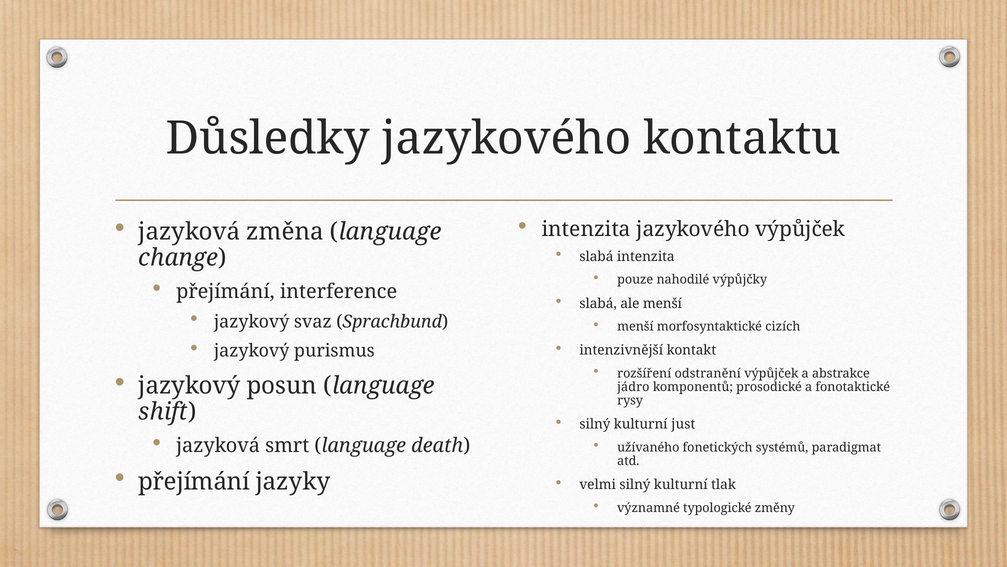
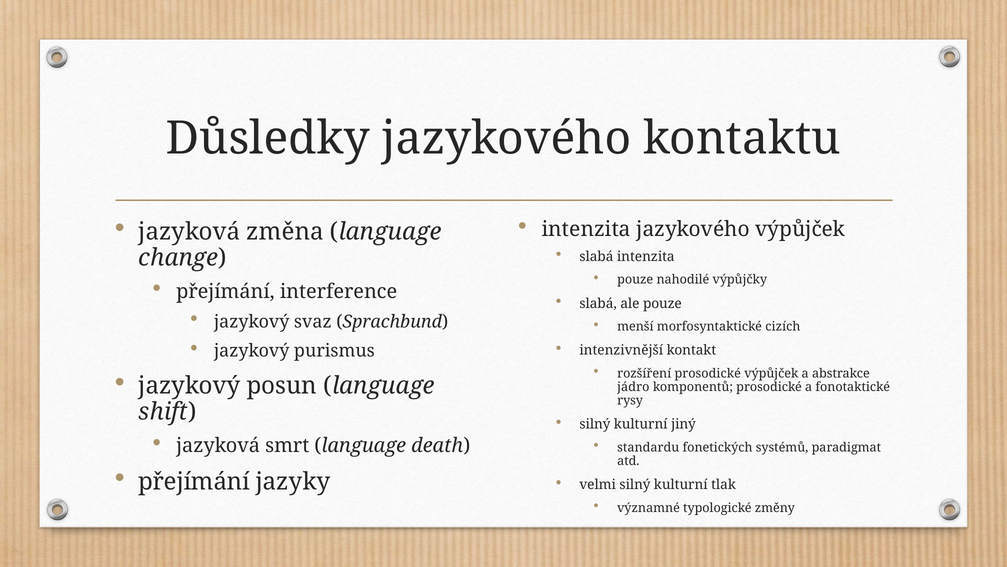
ale menší: menší -> pouze (662, 303)
rozšíření odstranění: odstranění -> prosodické (708, 373)
just: just -> jiný (683, 424)
užívaného: užívaného -> standardu (648, 447)
